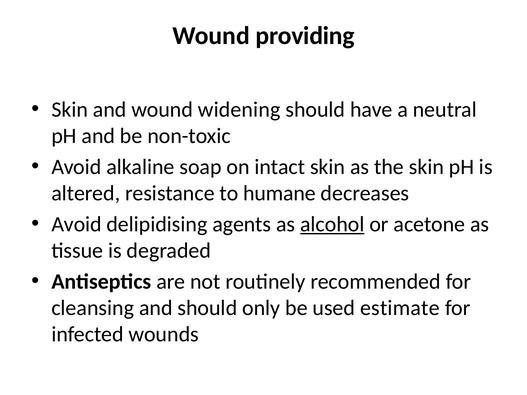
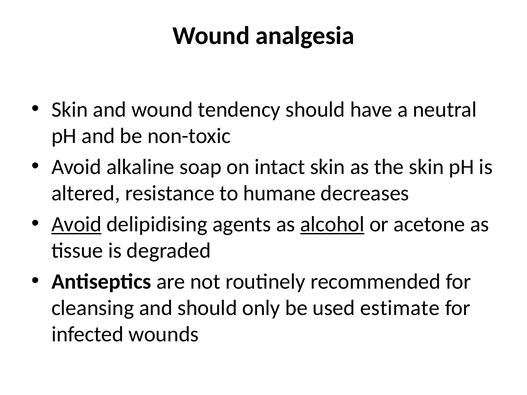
providing: providing -> analgesia (305, 36)
widening: widening -> tendency (239, 110)
Avoid underline: none -> present (76, 224)
